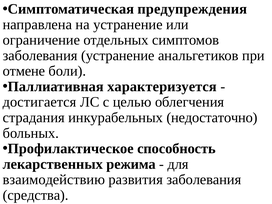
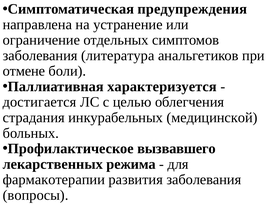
заболевания устранение: устранение -> литература (118, 56)
недостаточно: недостаточно -> медицинской (212, 118)
способность: способность -> вызвавшего (176, 149)
взаимодействию: взаимодействию -> фармакотерапии (54, 180)
средства: средства -> вопросы (36, 195)
